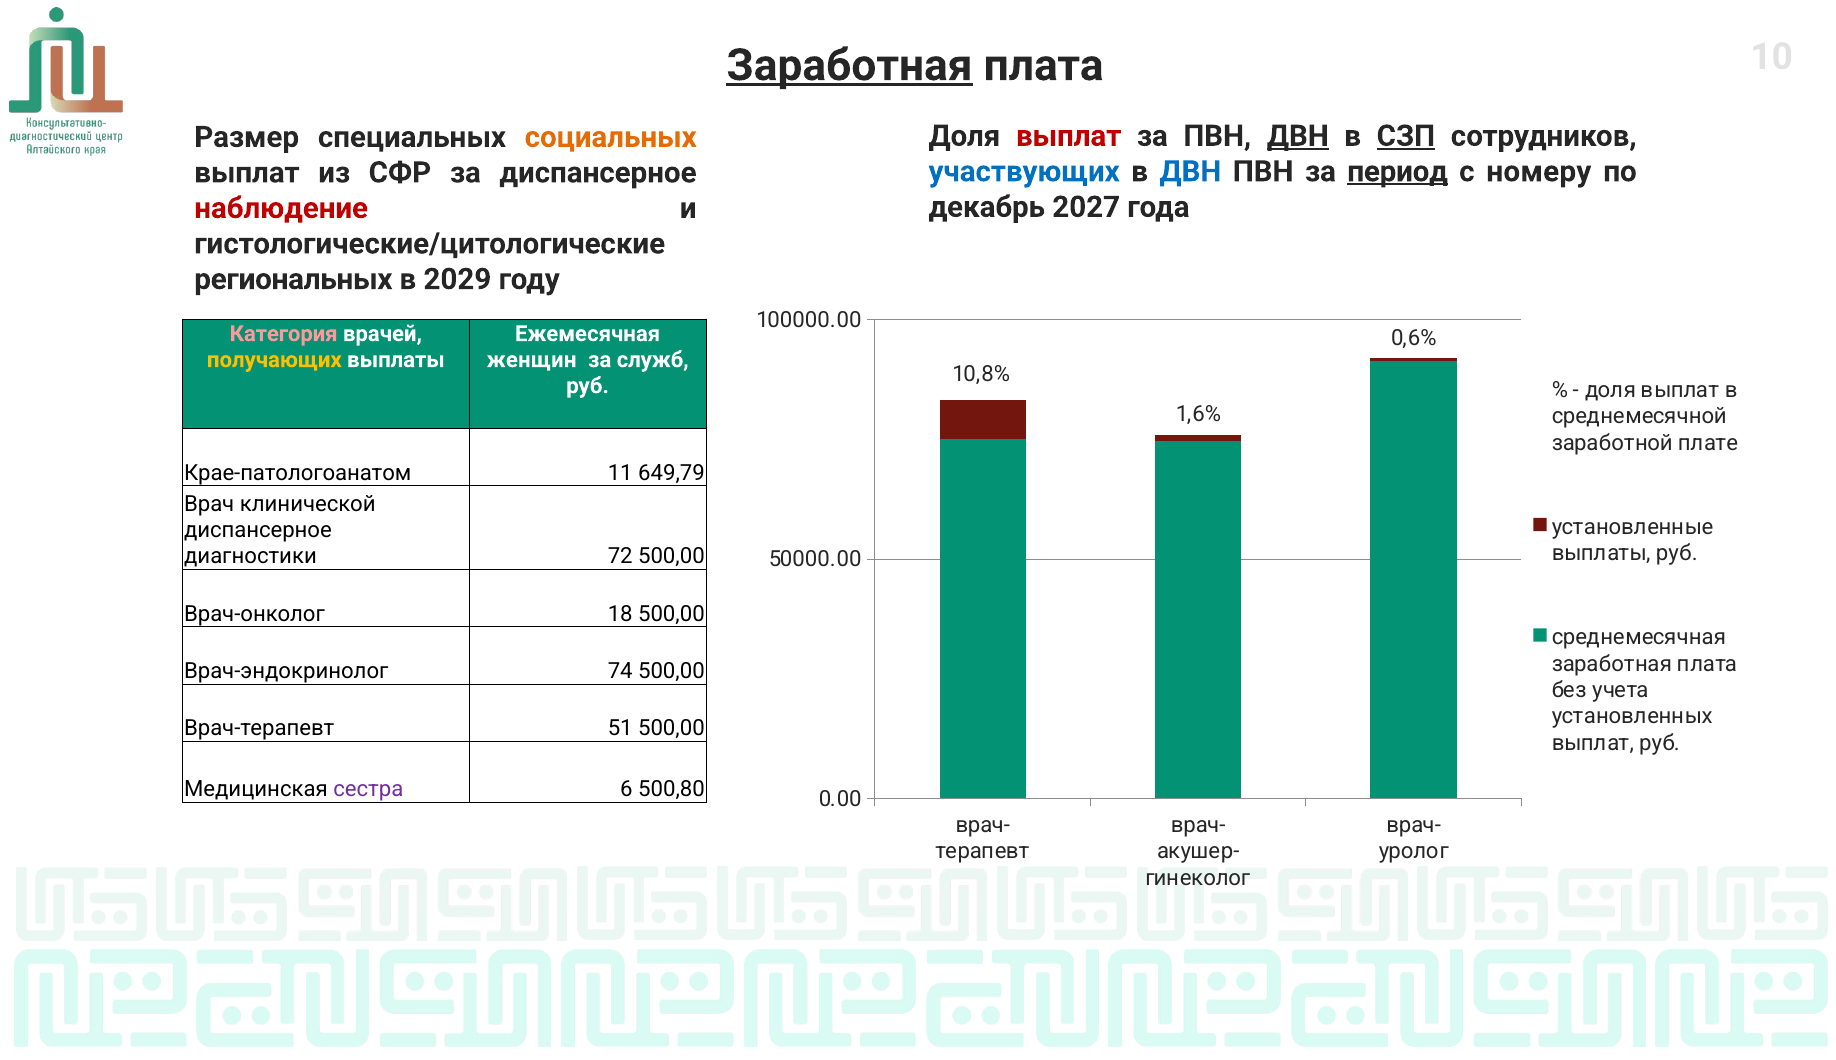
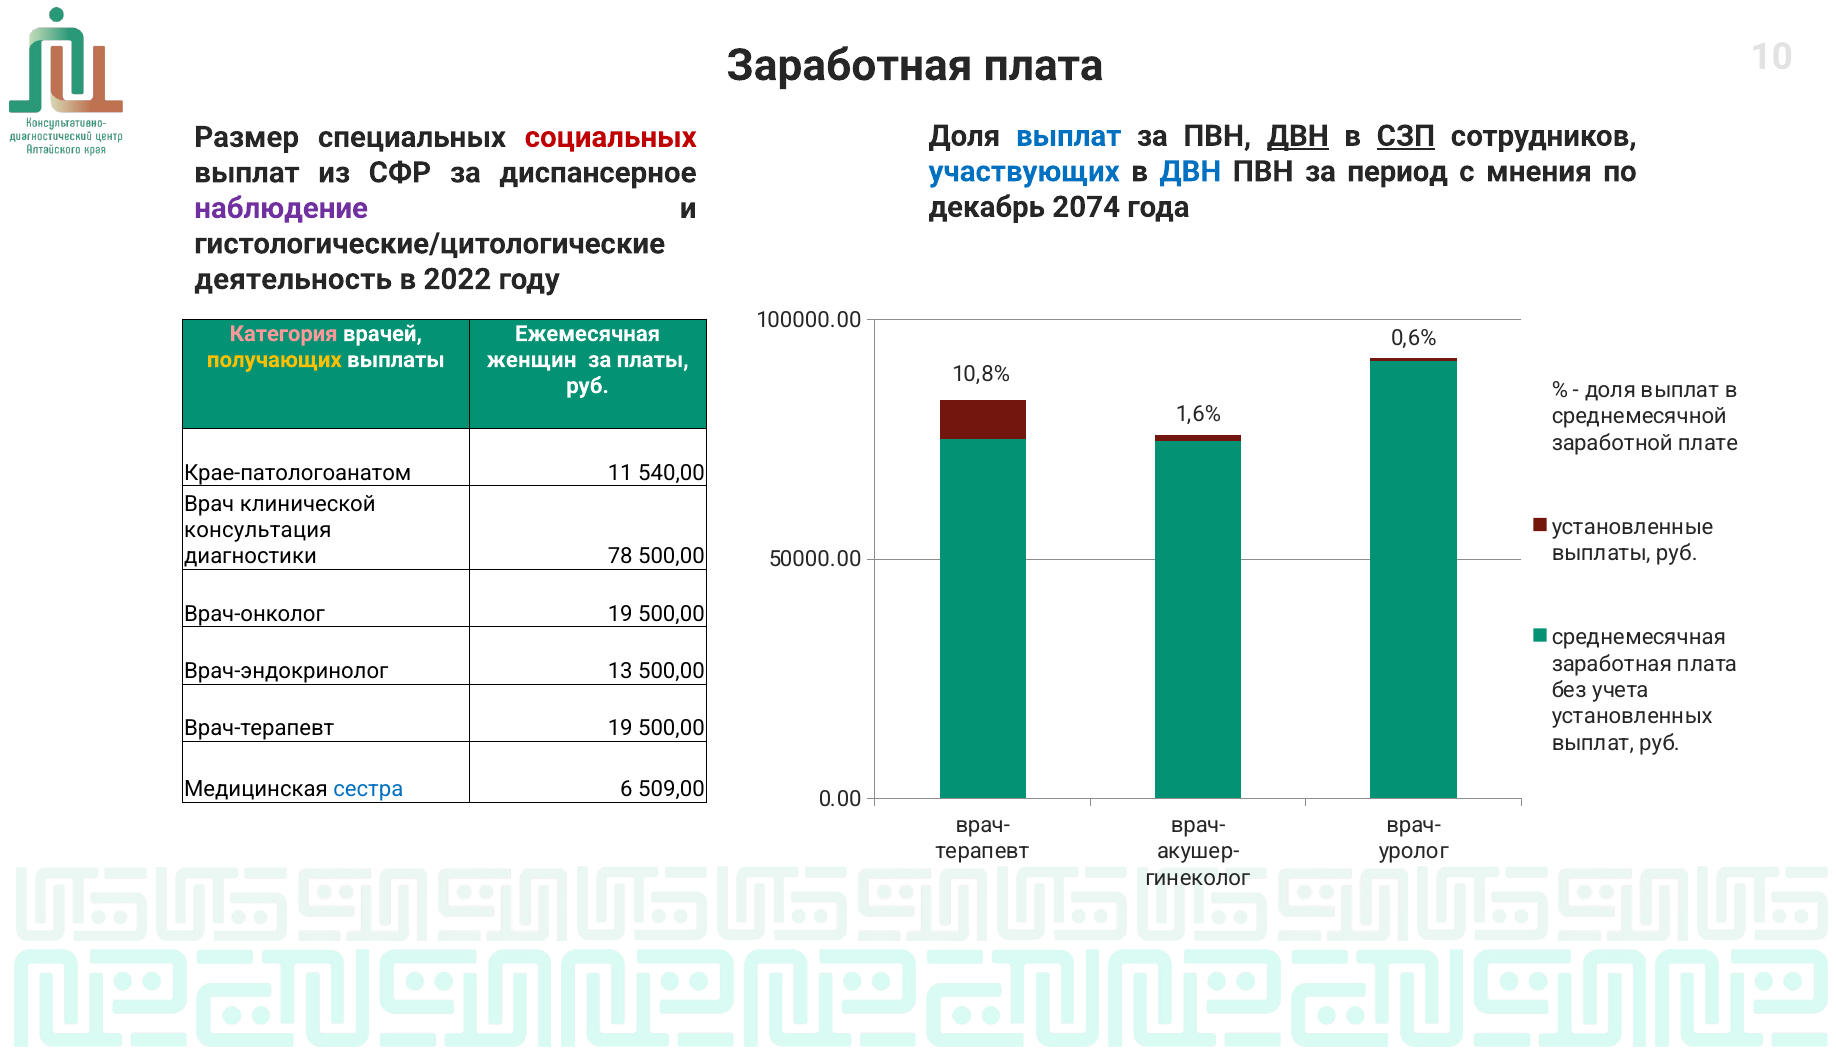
Заработная underline: present -> none (849, 65)
выплат colour: red -> blue (1069, 136)
социальных colour: orange -> red (611, 137)
период underline: present -> none (1398, 171)
номеру: номеру -> мнения (1539, 171)
2027: 2027 -> 2074 (1086, 207)
наблюдение colour: red -> purple (281, 208)
региональных: региональных -> деятельность (293, 279)
2029: 2029 -> 2022 (457, 279)
служб: служб -> платы (653, 360)
649,79: 649,79 -> 540,00 (671, 473)
диспансерное: диспансерное -> консультация (258, 530)
72: 72 -> 78 (620, 556)
Врач-онколог 18: 18 -> 19 (620, 614)
74: 74 -> 13 (620, 671)
Врач-терапевт 51: 51 -> 19 (620, 728)
сестра colour: purple -> blue (368, 789)
500,80: 500,80 -> 509,00 (671, 789)
